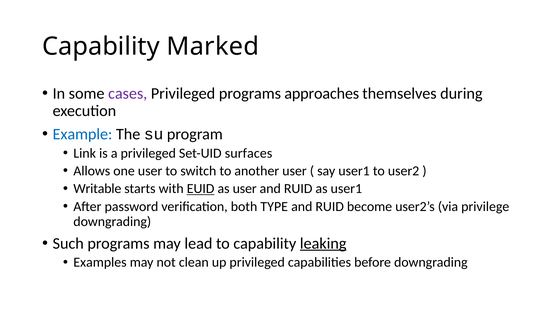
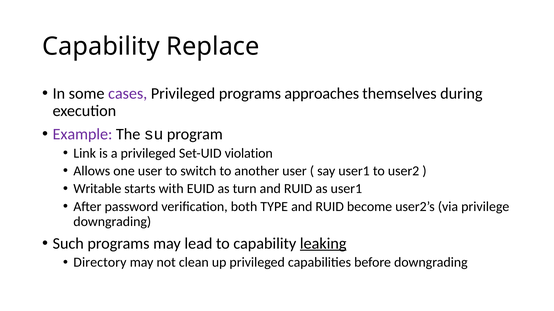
Marked: Marked -> Replace (213, 47)
Example colour: blue -> purple (82, 134)
surfaces: surfaces -> violation (249, 153)
EUID underline: present -> none (201, 189)
as user: user -> turn (245, 189)
Examples: Examples -> Directory (100, 263)
